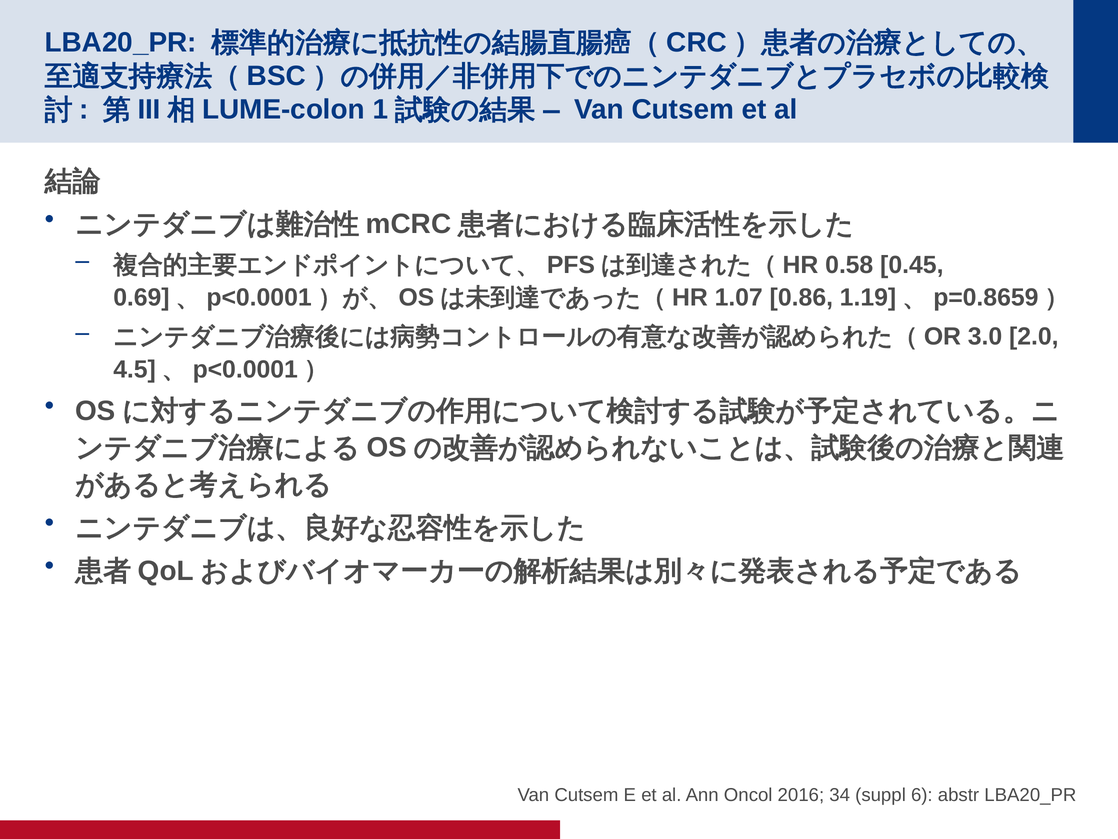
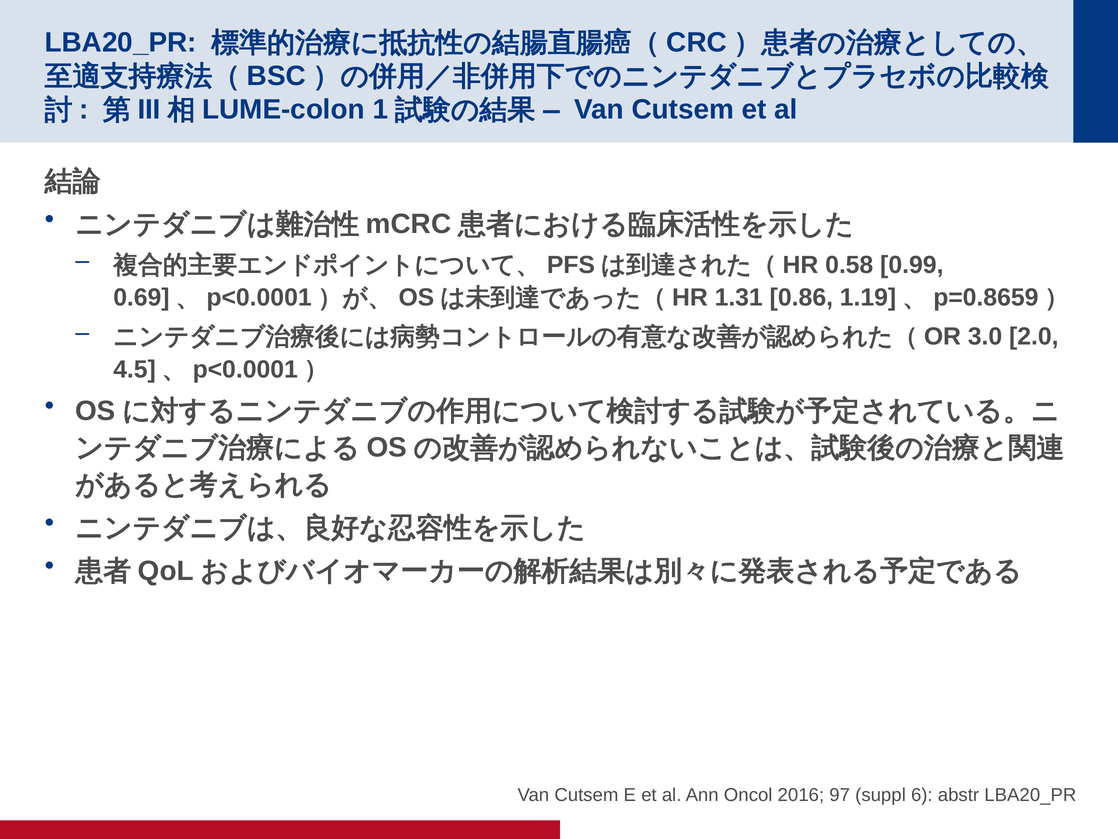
0.45: 0.45 -> 0.99 (912, 265)
1.07: 1.07 -> 1.31 (739, 297)
34: 34 -> 97 (840, 795)
